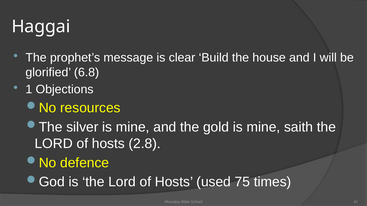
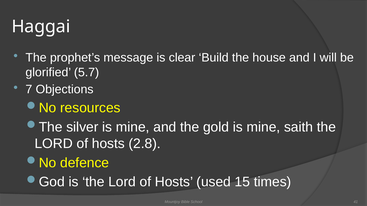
6.8: 6.8 -> 5.7 (87, 72)
1: 1 -> 7 (29, 90)
75: 75 -> 15 (242, 182)
